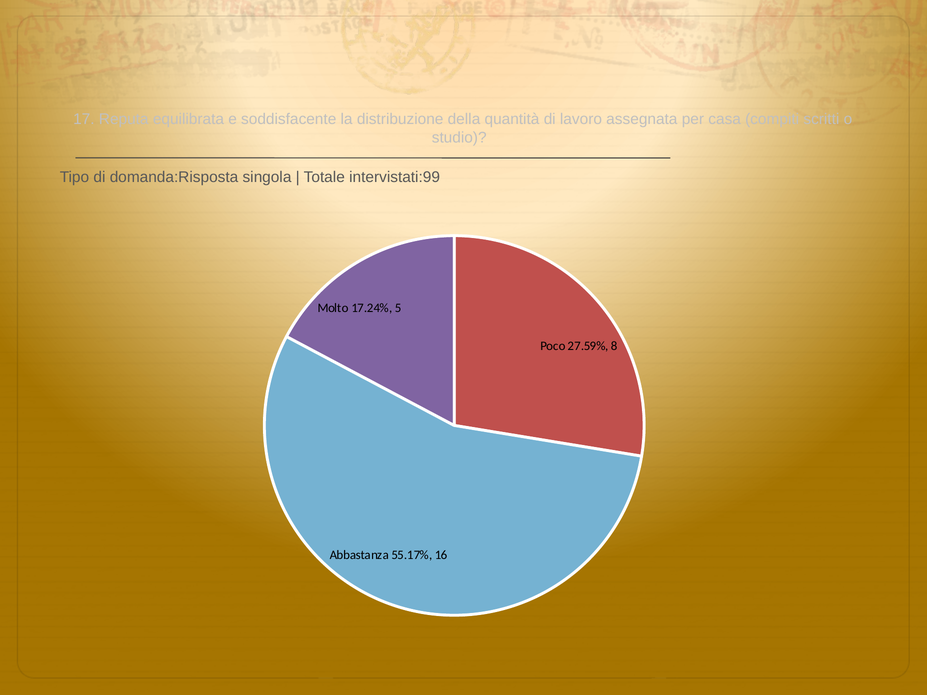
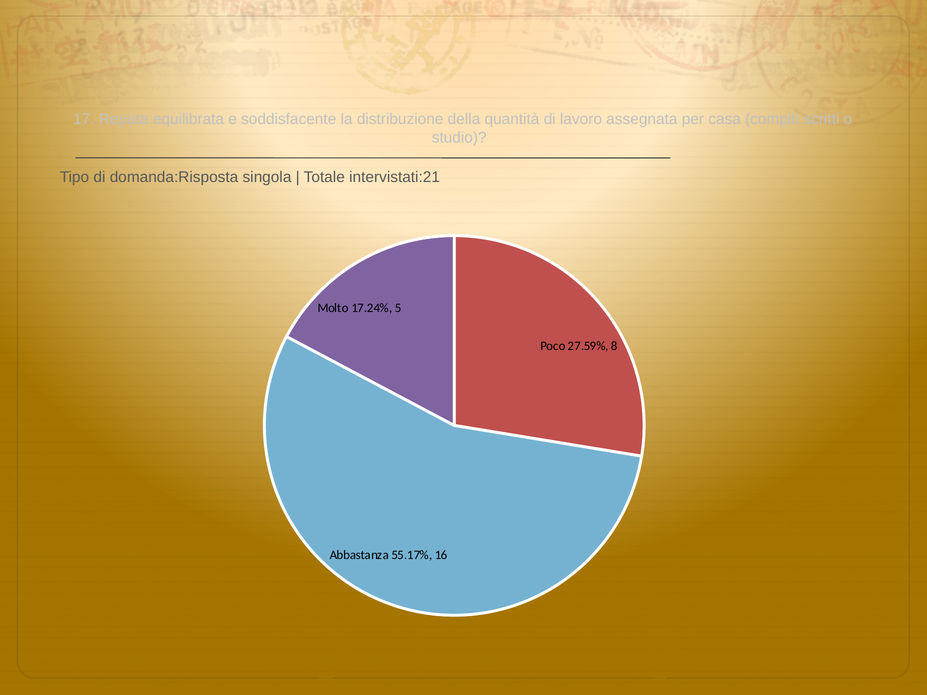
intervistati:99: intervistati:99 -> intervistati:21 (395, 177)
